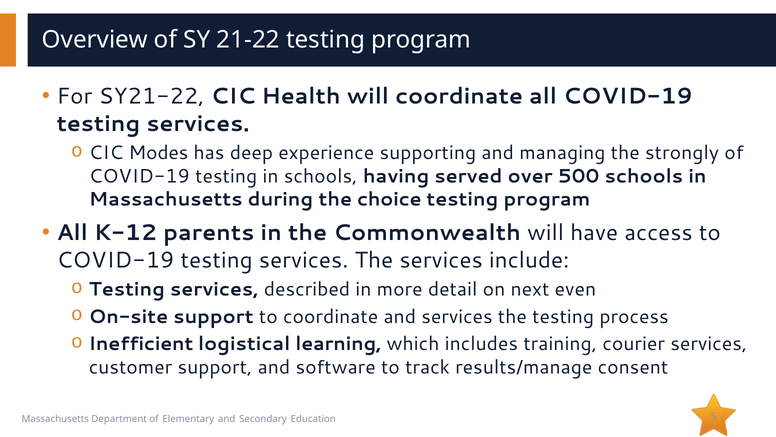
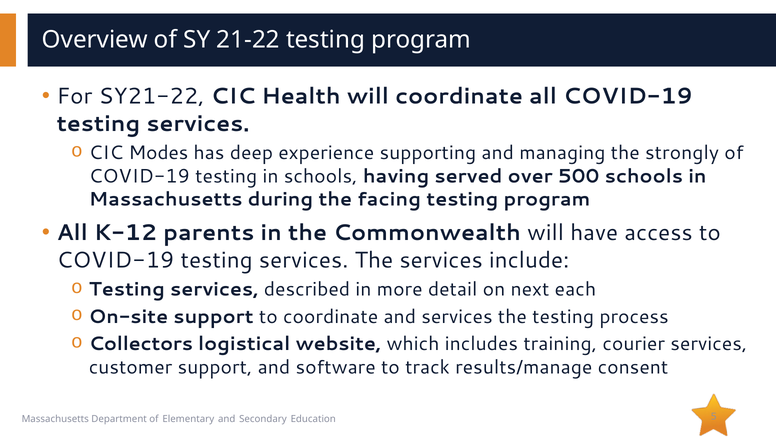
choice: choice -> facing (389, 199)
even: even -> each (575, 289)
Inefficient: Inefficient -> Collectors (141, 344)
learning: learning -> website (338, 344)
